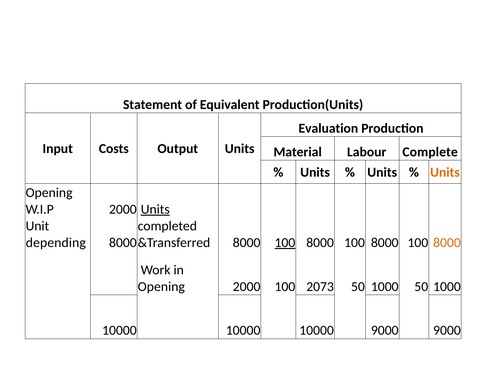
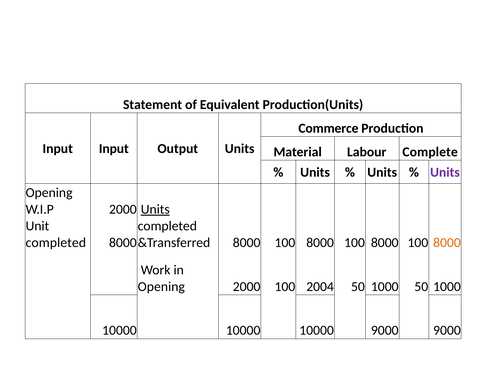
Evaluation: Evaluation -> Commerce (328, 128)
Input Costs: Costs -> Input (114, 149)
Units colour: orange -> purple (445, 172)
depending: depending -> completed (56, 243)
100 underline: present -> none (285, 243)
2073: 2073 -> 2004 (320, 287)
